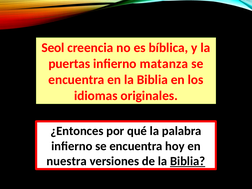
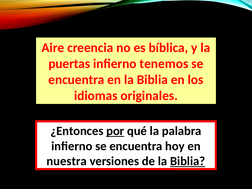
Seol: Seol -> Aire (53, 48)
matanza: matanza -> tenemos (164, 64)
por underline: none -> present (115, 131)
